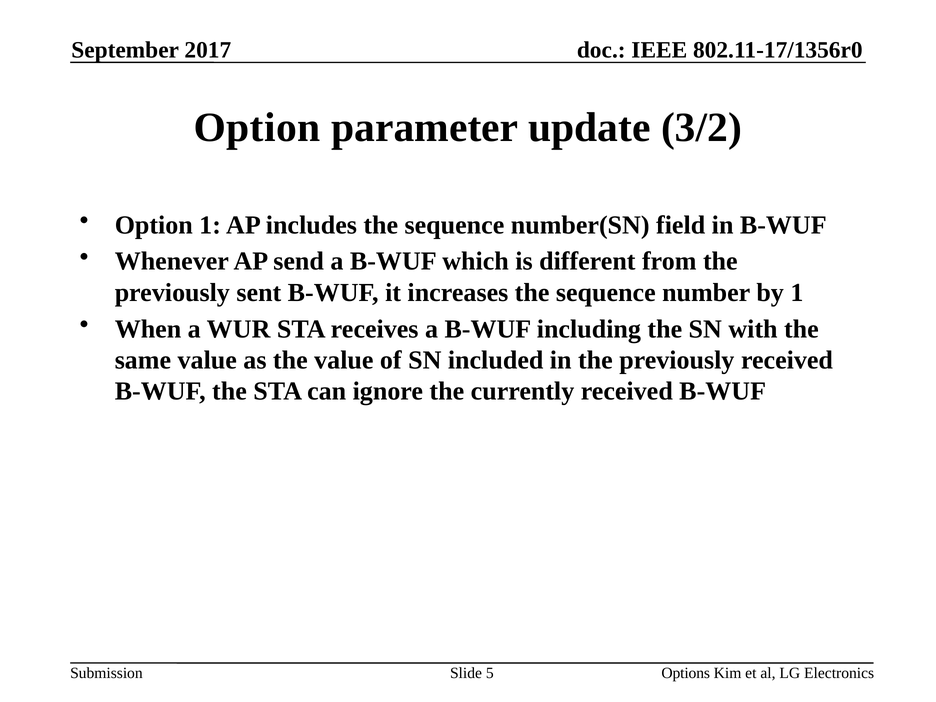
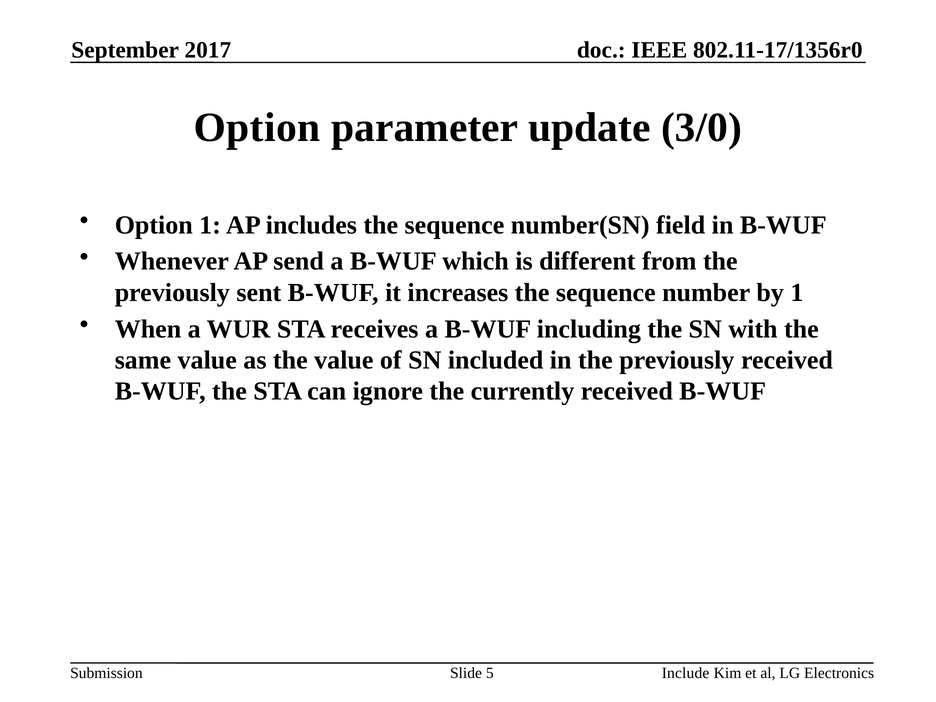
3/2: 3/2 -> 3/0 (701, 128)
Options: Options -> Include (686, 673)
